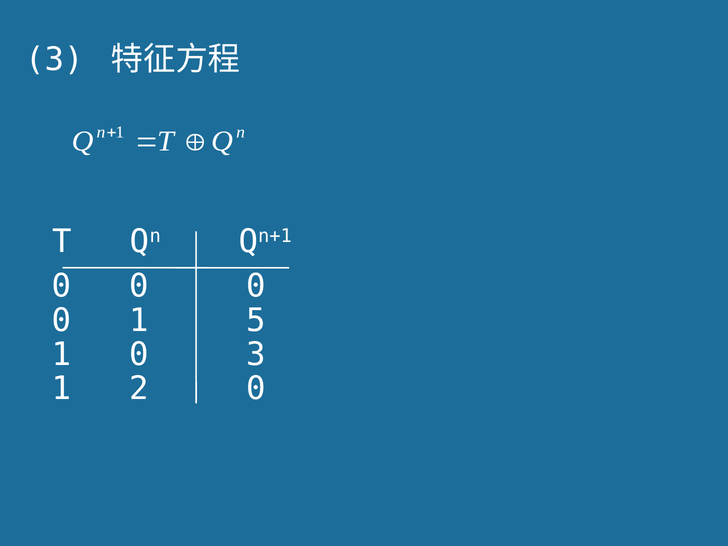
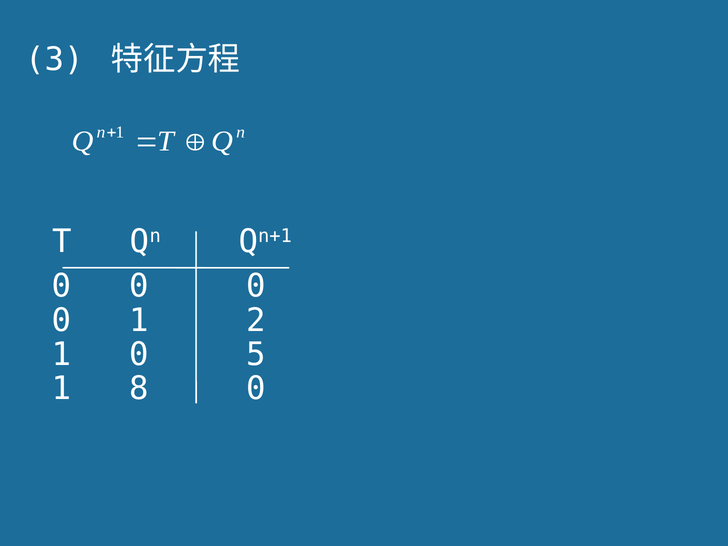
5: 5 -> 2 (256, 320)
0 3: 3 -> 5 (256, 354)
2: 2 -> 8 (139, 389)
